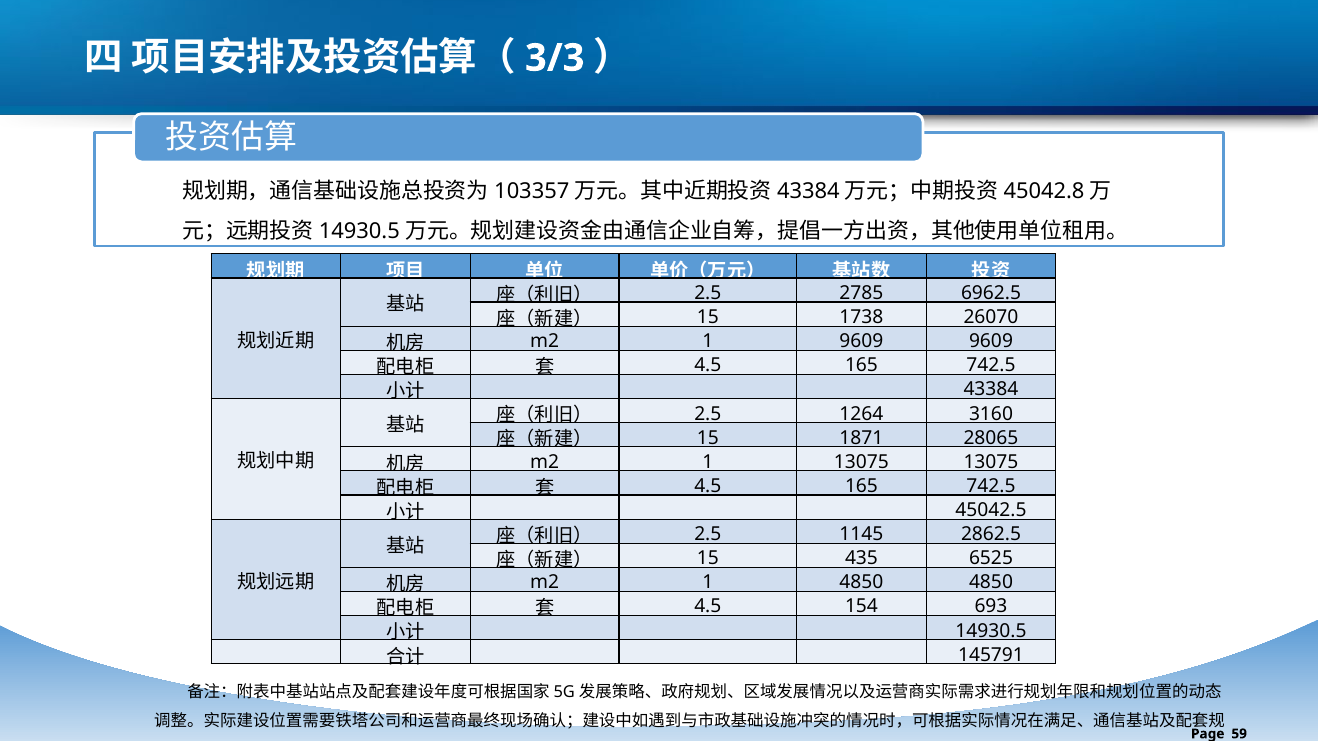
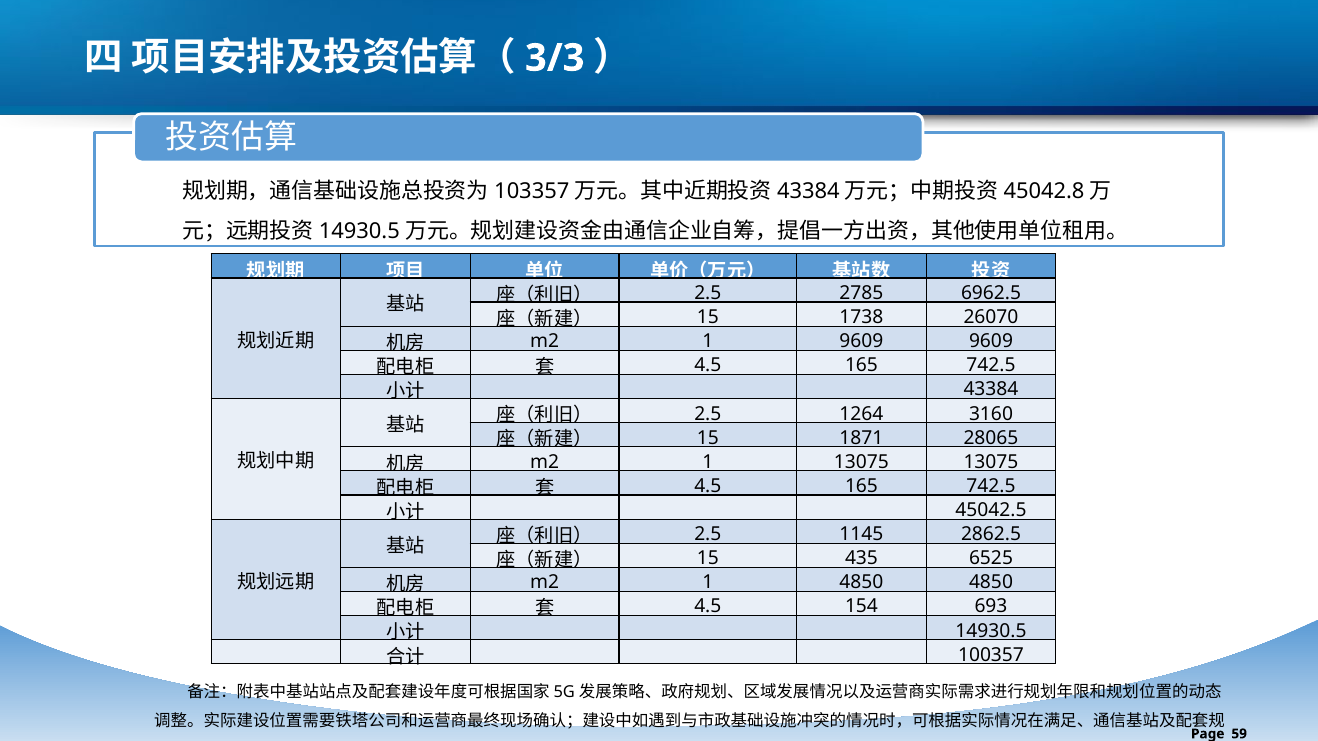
145791: 145791 -> 100357 (991, 655)
